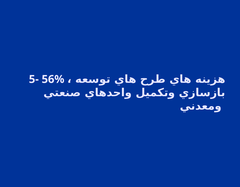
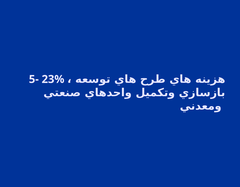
56%: 56% -> 23% (53, 79)
